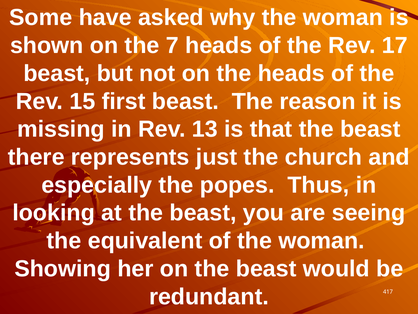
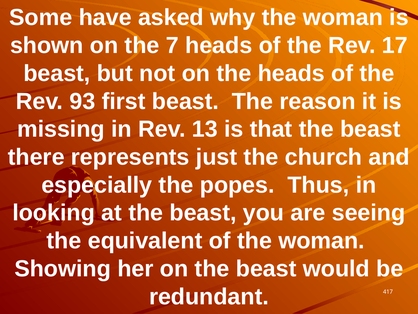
15: 15 -> 93 (82, 101)
